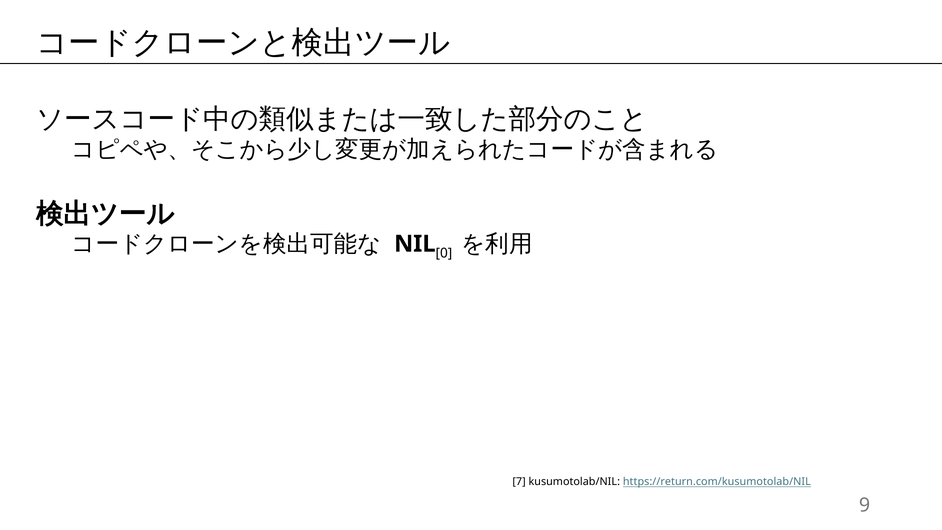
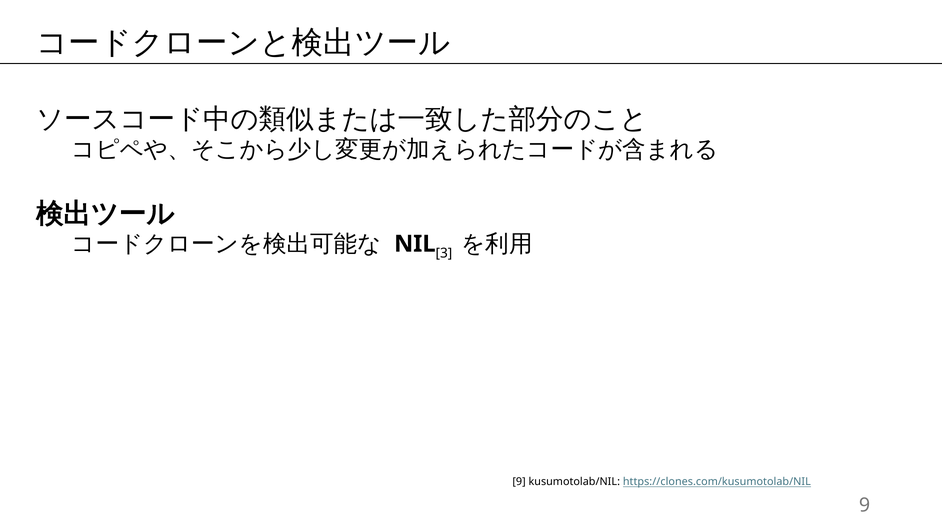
0: 0 -> 3 (444, 253)
7: 7 -> 9 (519, 482)
https://return.com/kusumotolab/NIL: https://return.com/kusumotolab/NIL -> https://clones.com/kusumotolab/NIL (717, 482)
